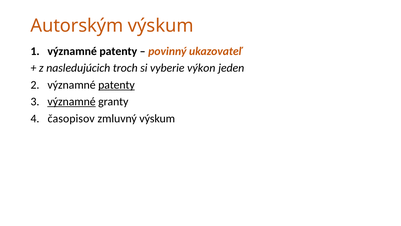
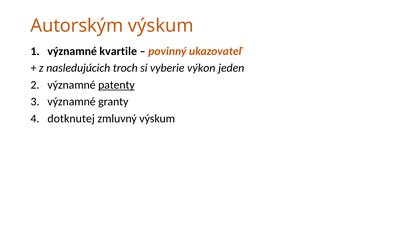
patenty: patenty -> kvartile (118, 51)
významné underline: present -> none (72, 101)
časopisov: časopisov -> dotknutej (71, 118)
